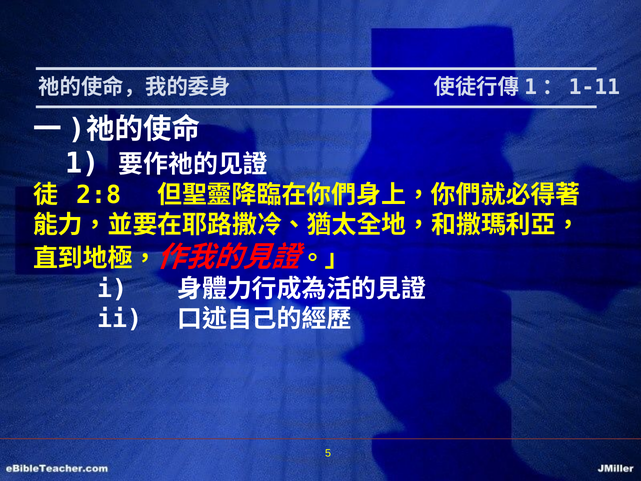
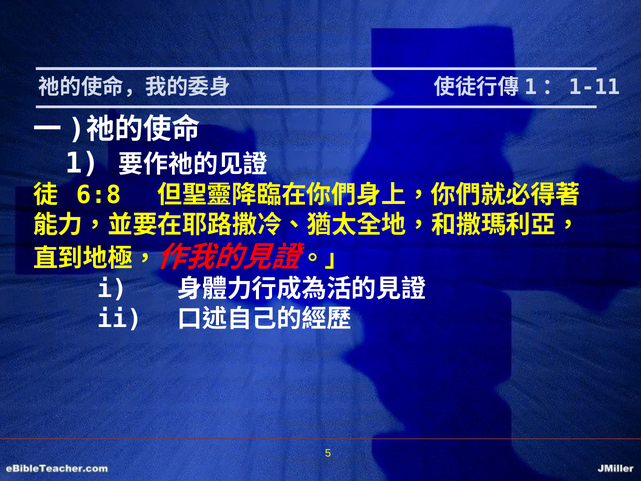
2:8: 2:8 -> 6:8 (99, 195)
